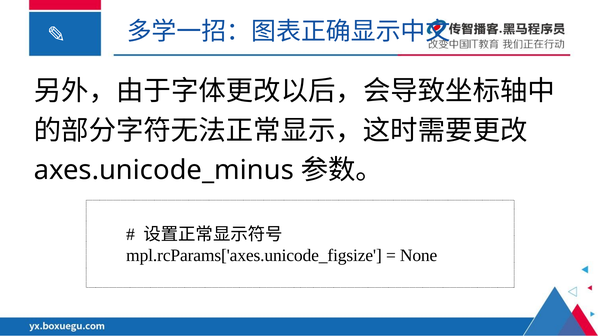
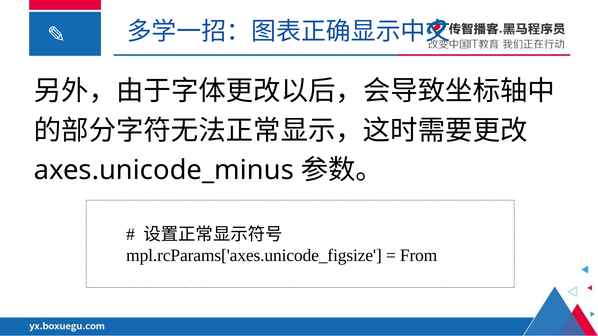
None: None -> From (419, 256)
